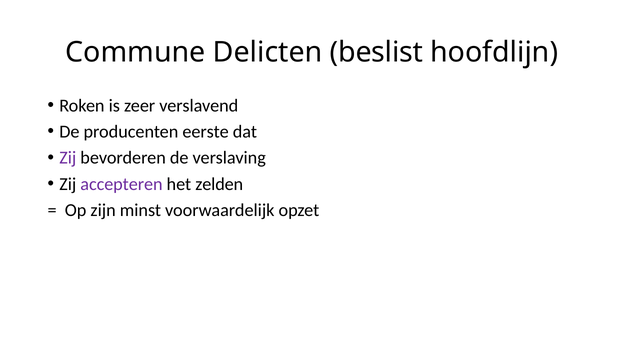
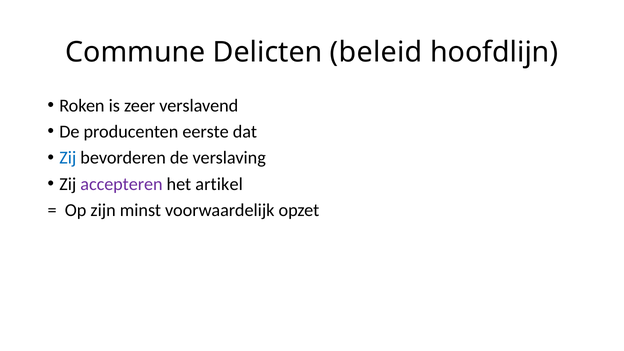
beslist: beslist -> beleid (376, 52)
Zij colour: purple -> blue (68, 158)
zelden: zelden -> artikel (219, 184)
